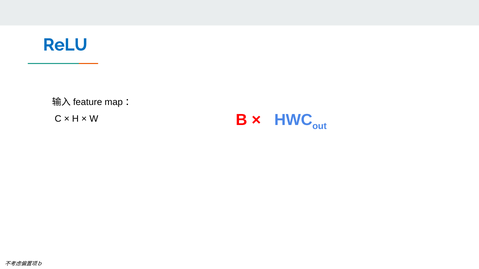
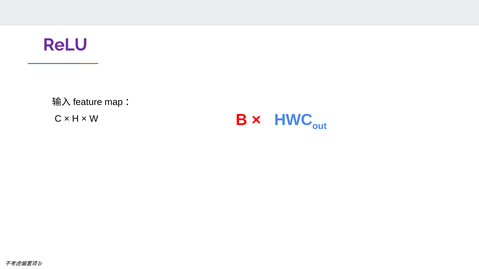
ReLU colour: blue -> purple (65, 45)
